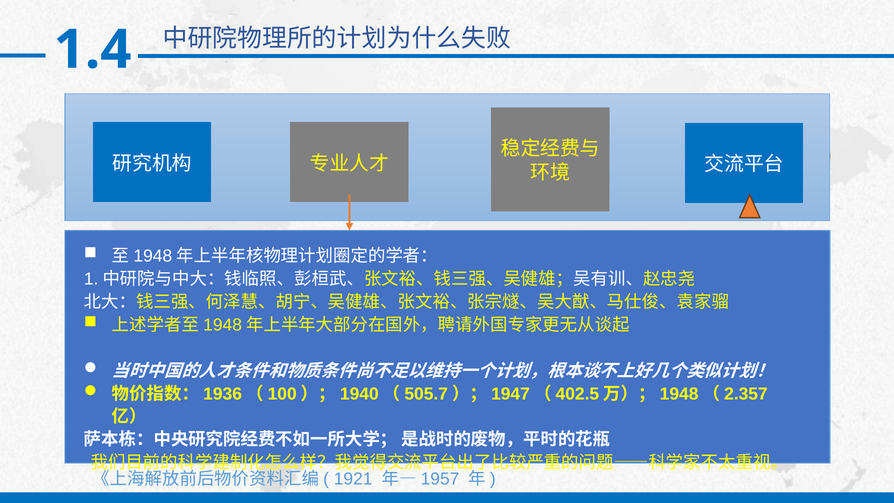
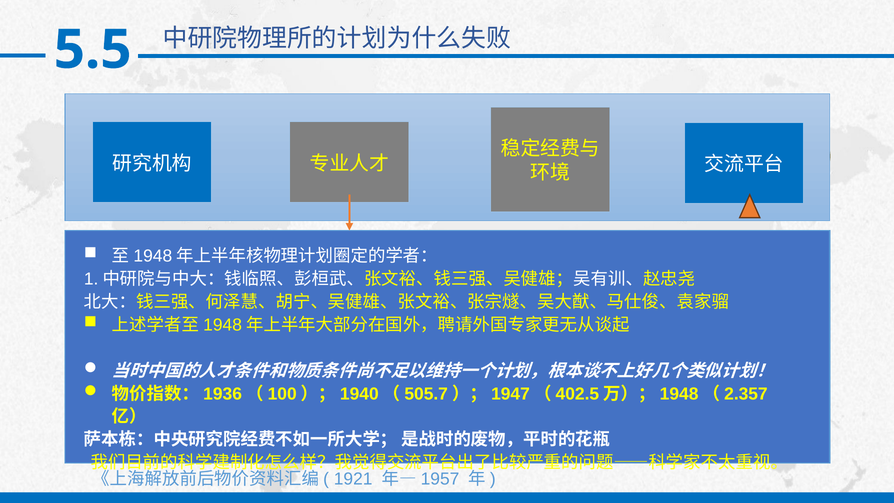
1.4: 1.4 -> 5.5 (93, 50)
